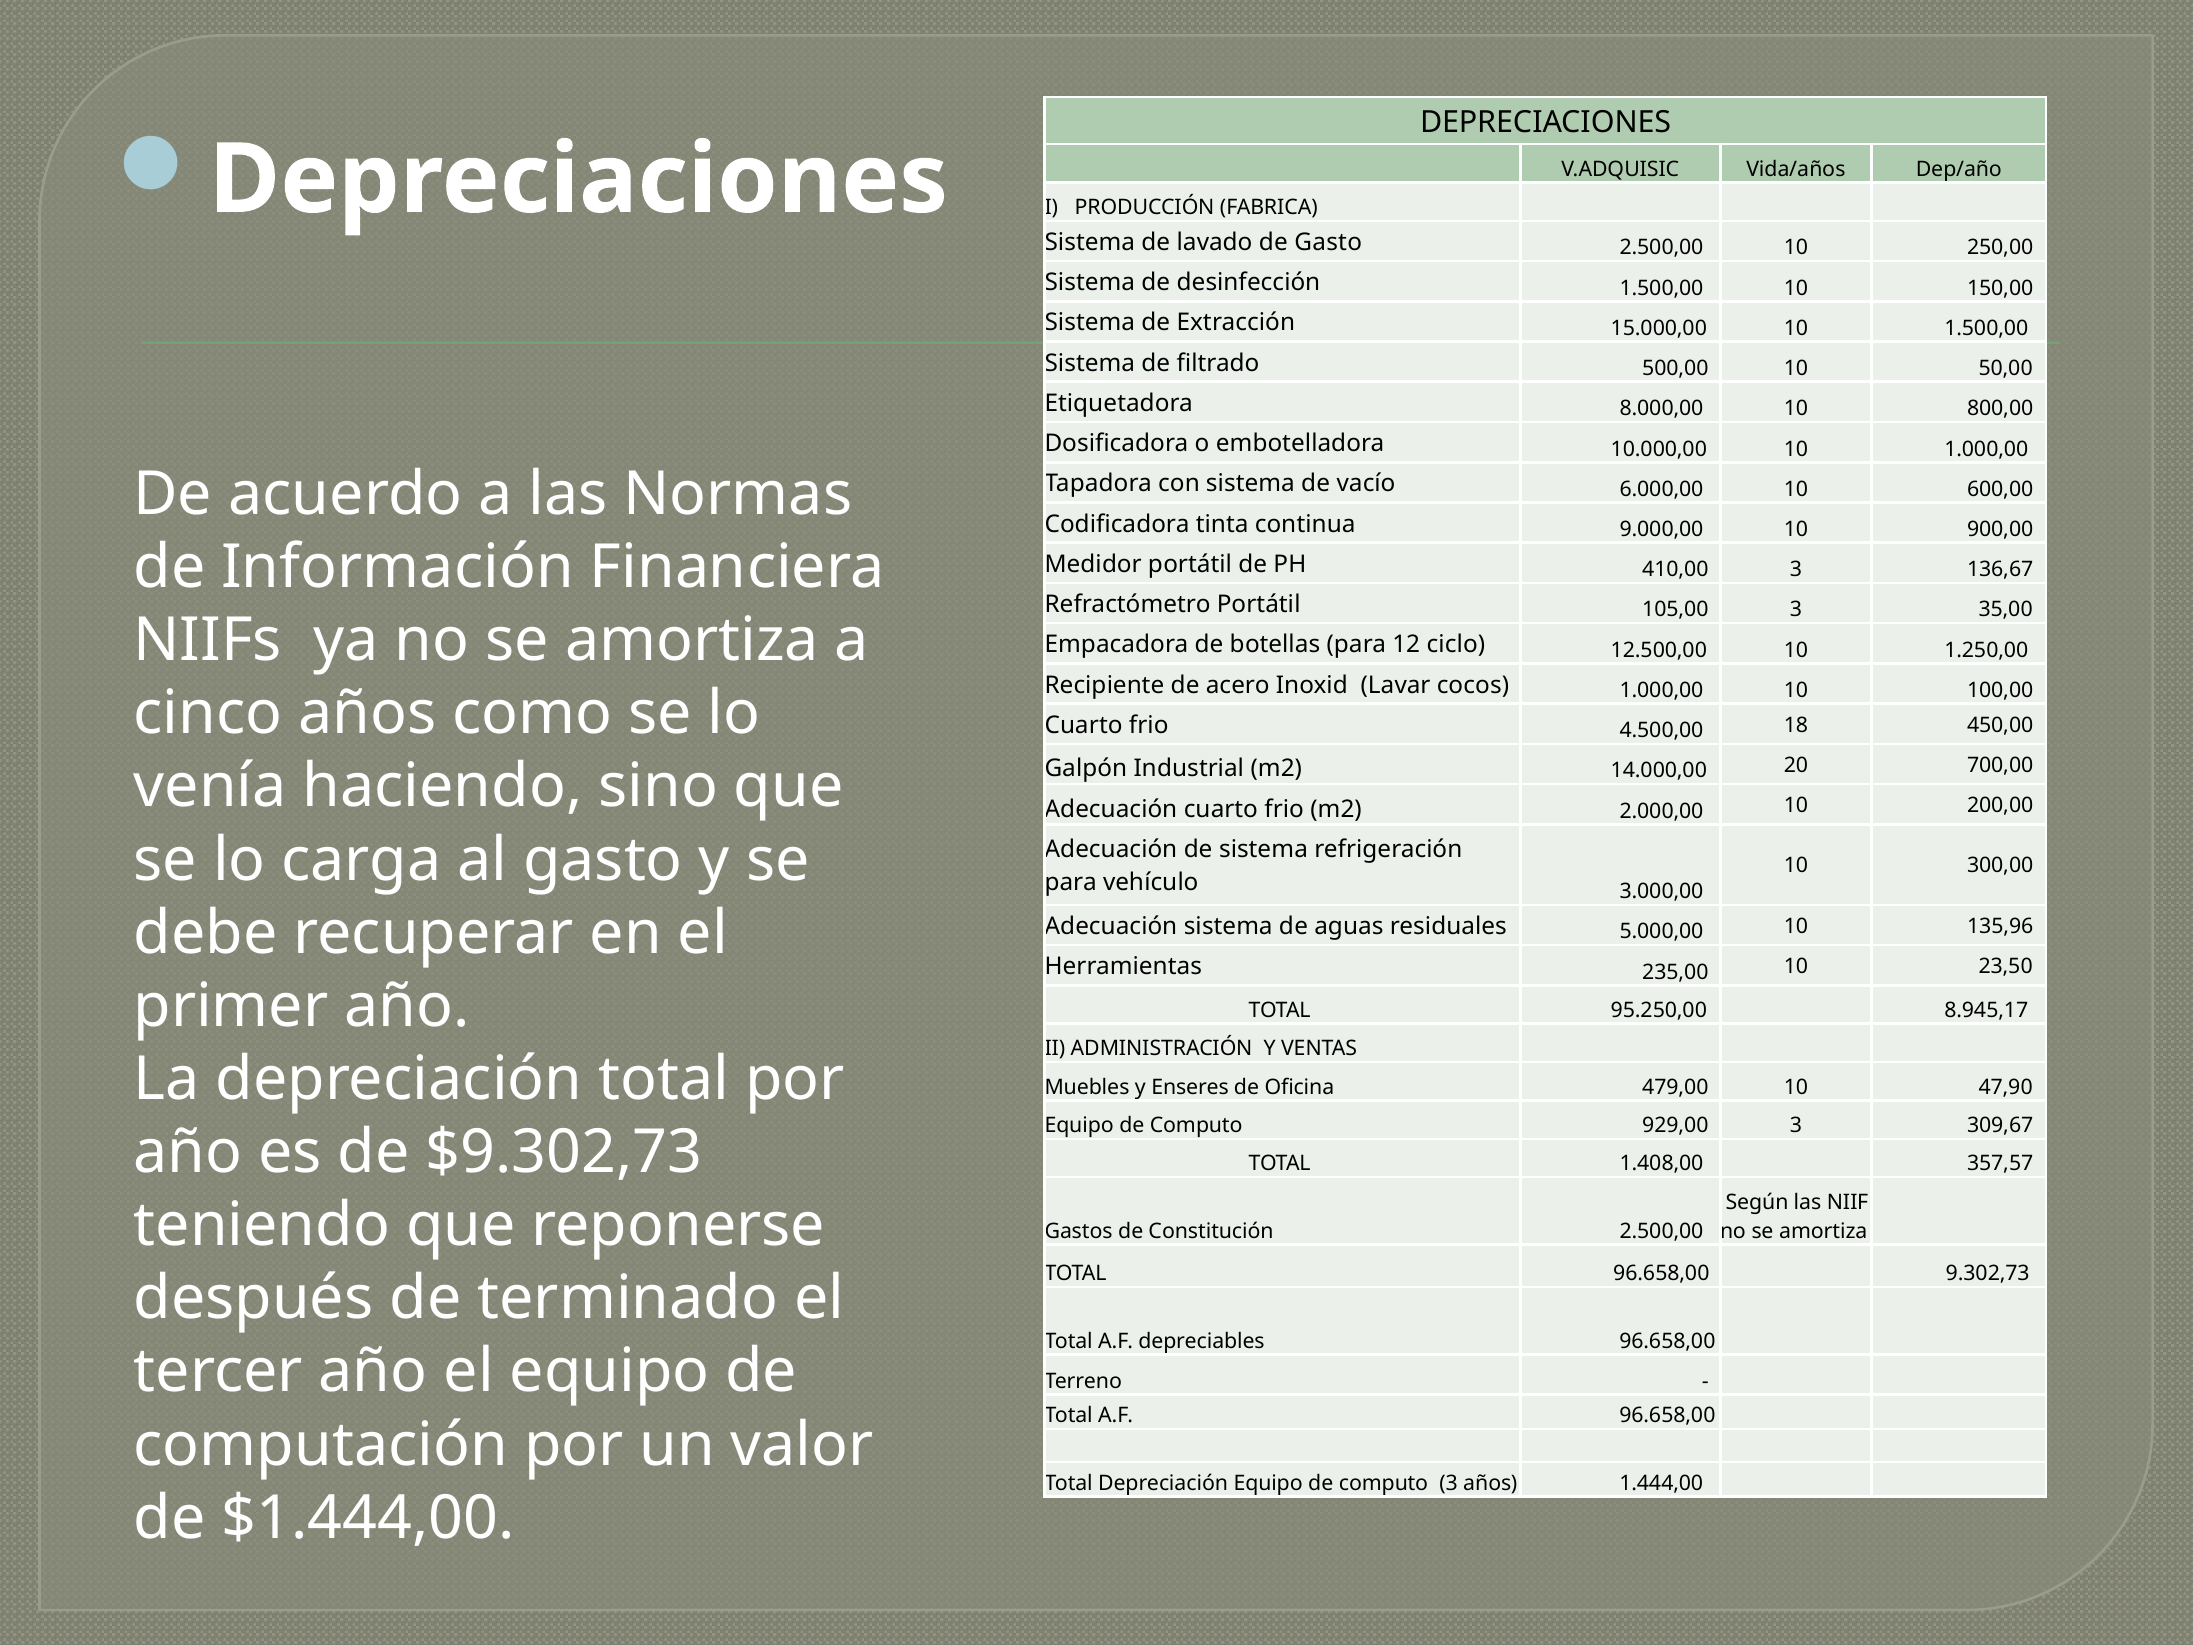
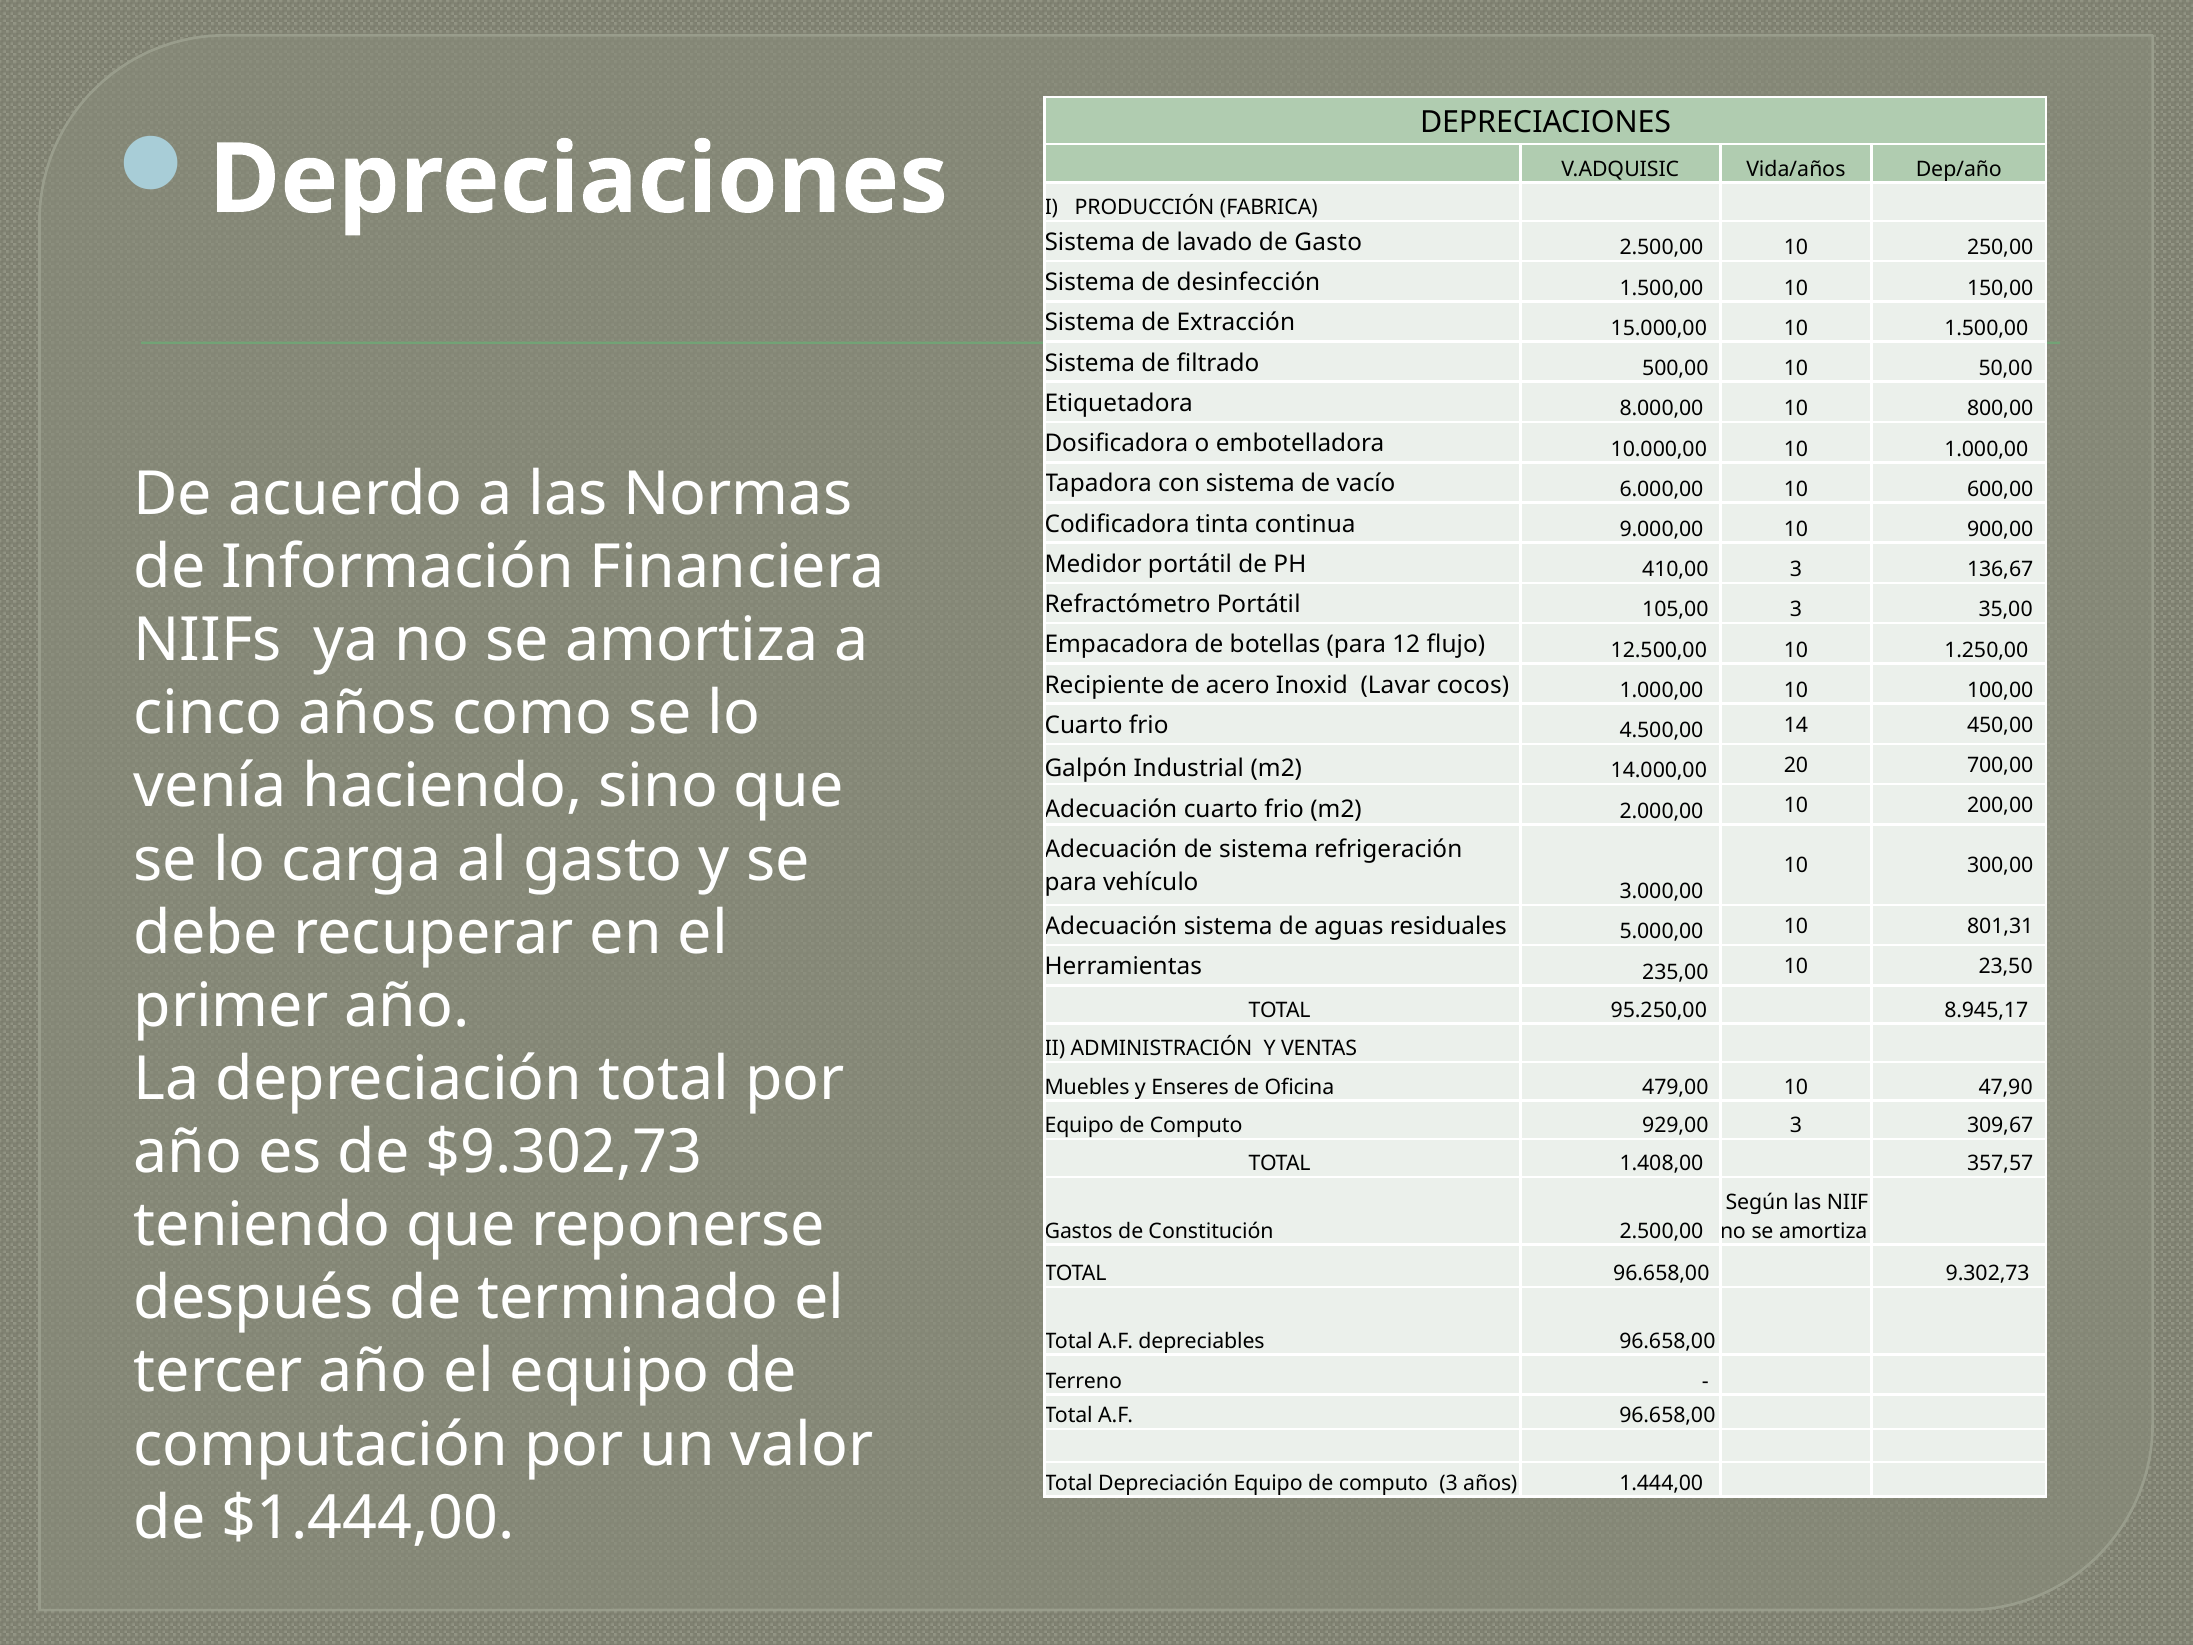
ciclo: ciclo -> flujo (1456, 645)
18: 18 -> 14 (1796, 725)
135,96: 135,96 -> 801,31 (2000, 926)
